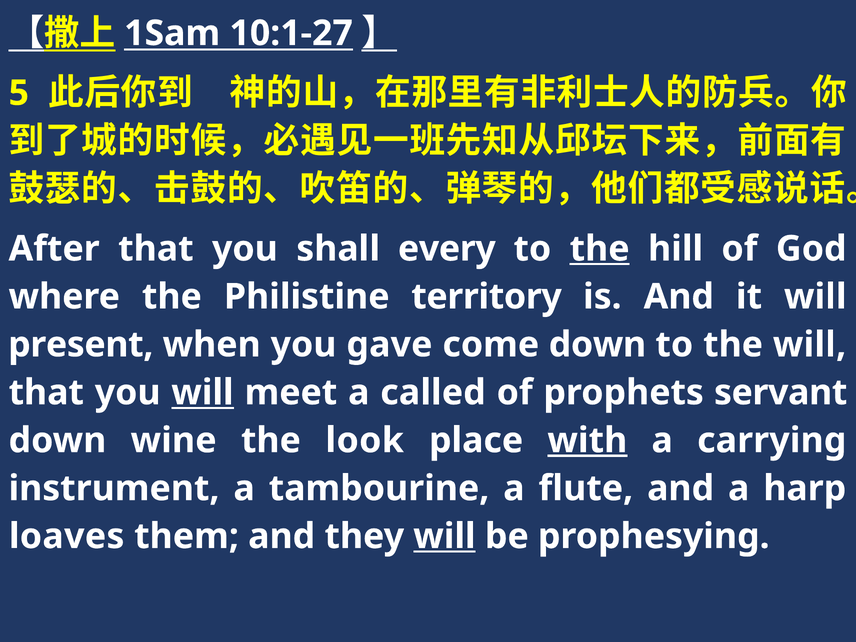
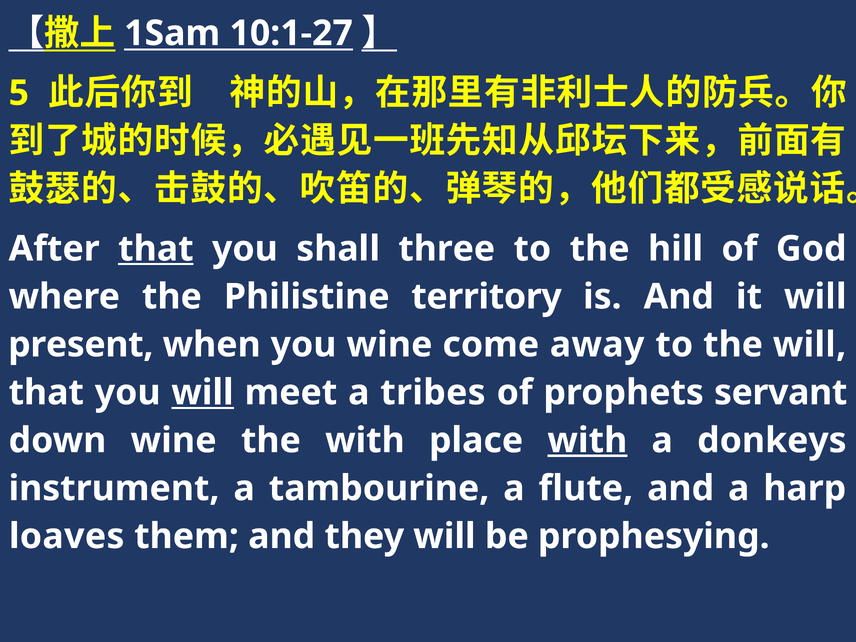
that underline: none -> present (156, 249)
every: every -> three (447, 249)
the underline: present -> none (600, 249)
you gave: gave -> wine (389, 345)
come down: down -> away (597, 345)
called: called -> tribes (433, 393)
the look: look -> with (365, 440)
carrying: carrying -> donkeys (772, 440)
will underline: present -> none (444, 536)
